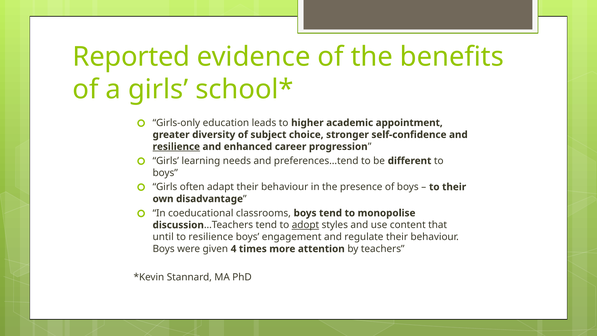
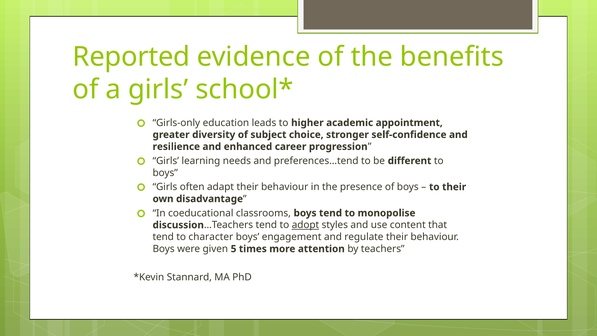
resilience underline: present -> none (176, 147)
until: until -> tend (163, 237)
to resilience: resilience -> character (211, 237)
4: 4 -> 5 (234, 249)
